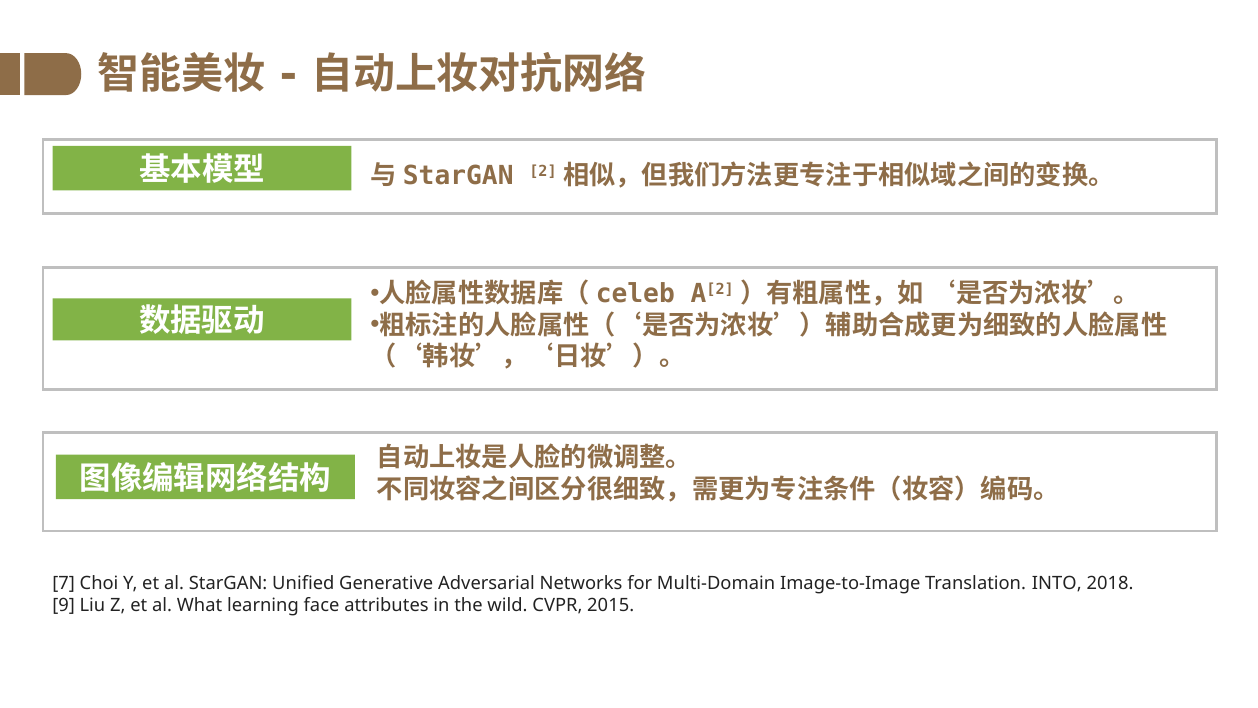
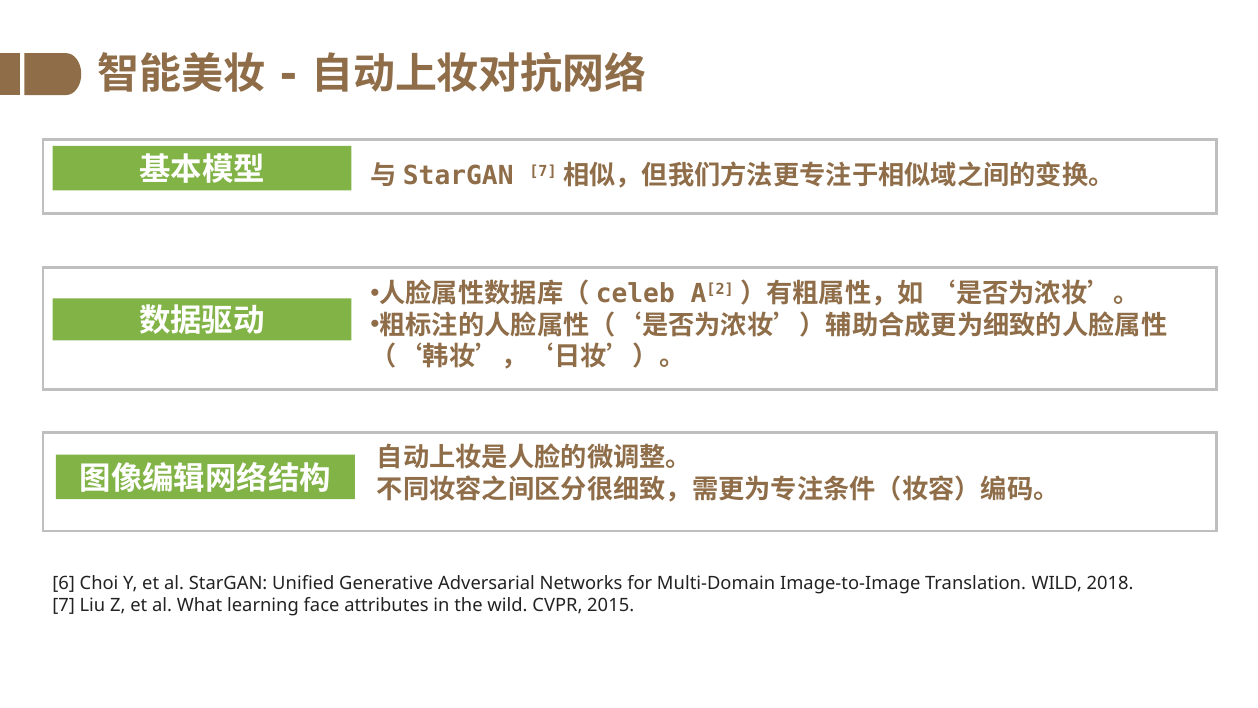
2: 2 -> 7 (543, 171)
7: 7 -> 6 (64, 583)
Translation INTO: INTO -> WILD (1057, 583)
9: 9 -> 7 (64, 605)
